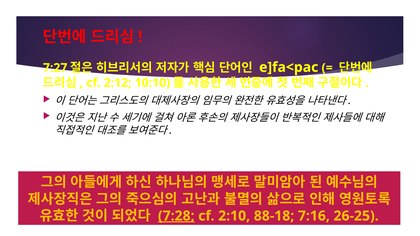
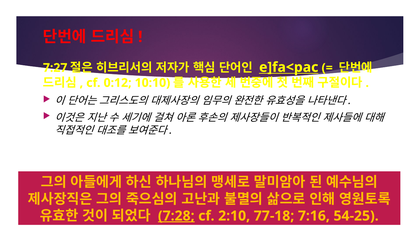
e]fa<pac underline: none -> present (289, 67)
2:12: 2:12 -> 0:12 (118, 83)
88-18: 88-18 -> 77-18 (274, 216)
26-25: 26-25 -> 54-25 (356, 216)
